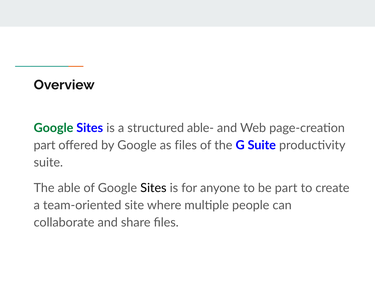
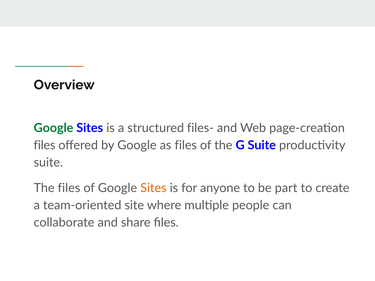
able-: able- -> files- (200, 128)
part: part -> files (45, 145)
The able: able -> files (69, 188)
Sites colour: black -> orange (153, 188)
